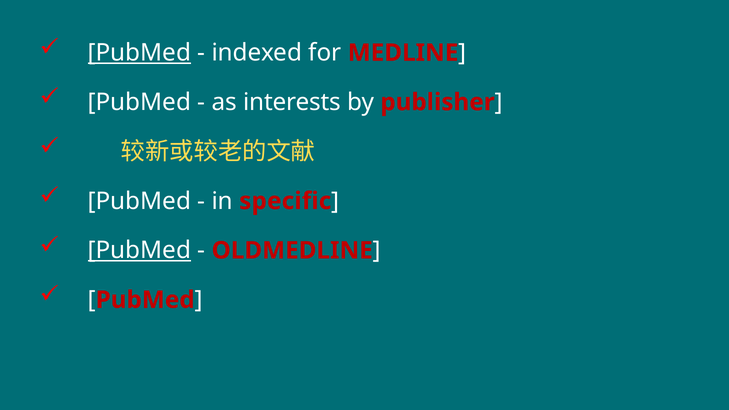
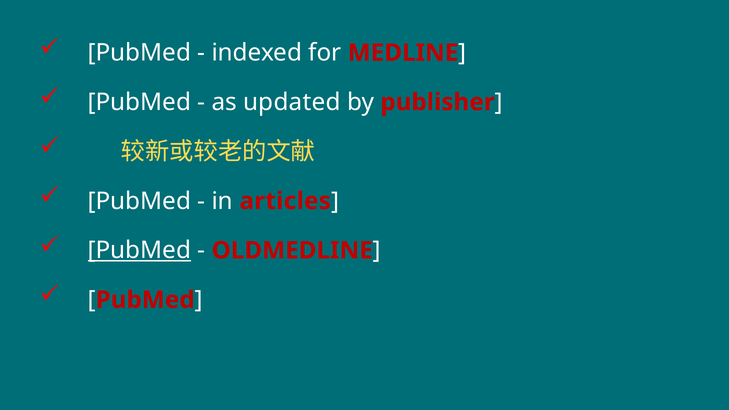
PubMed underline: present -> none (139, 53)
interests: interests -> updated (292, 102)
specific: specific -> articles (285, 201)
